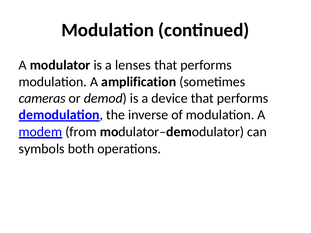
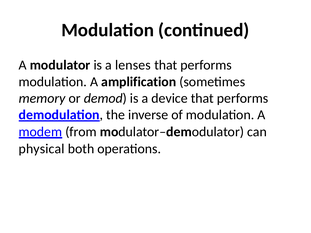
cameras: cameras -> memory (42, 98)
symbols: symbols -> physical (42, 149)
